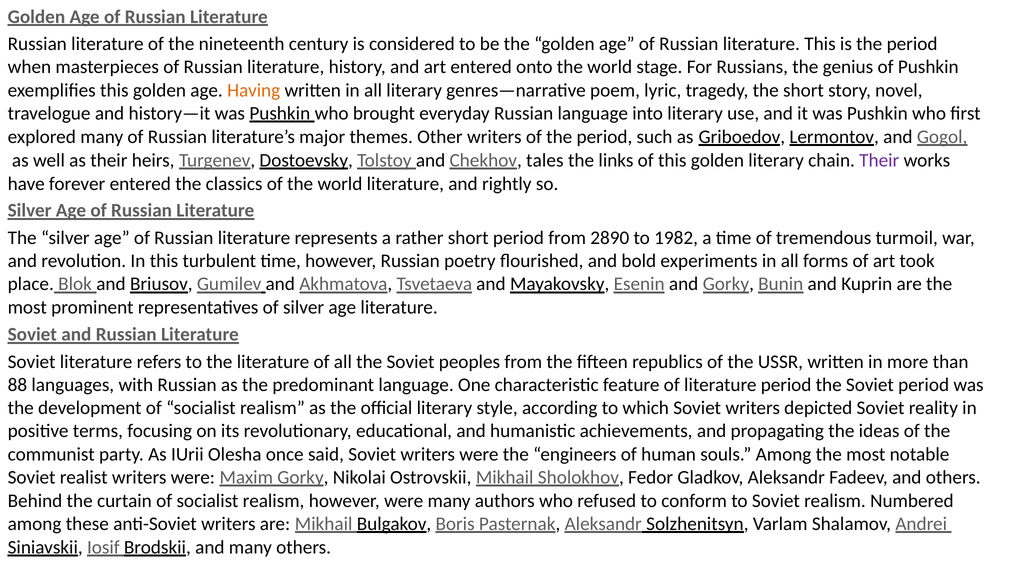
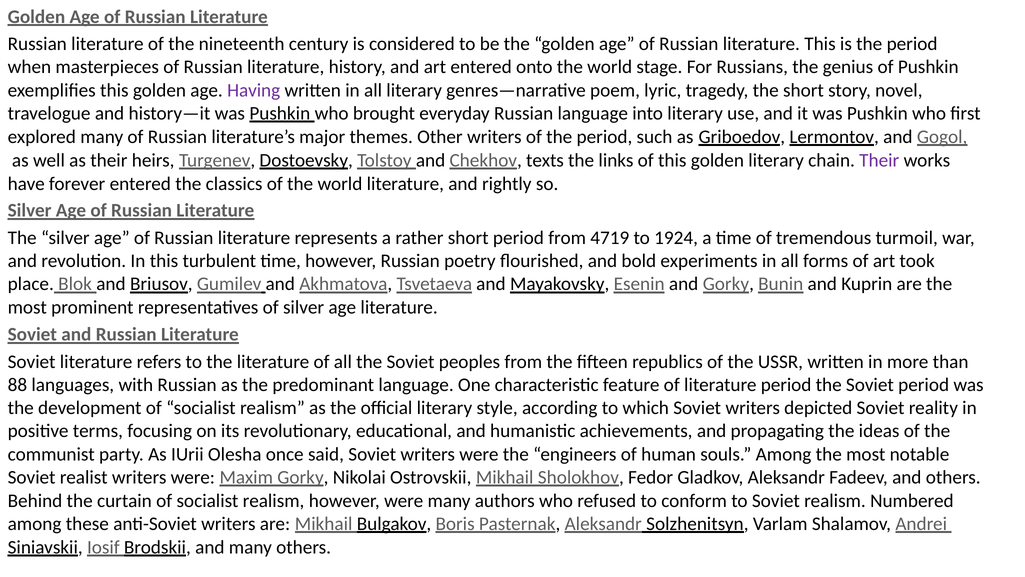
Having colour: orange -> purple (254, 90)
tales: tales -> texts (545, 160)
2890: 2890 -> 4719 (610, 238)
1982: 1982 -> 1924 (676, 238)
